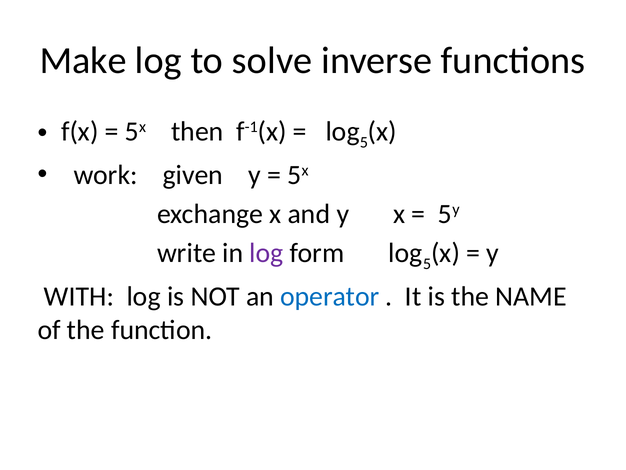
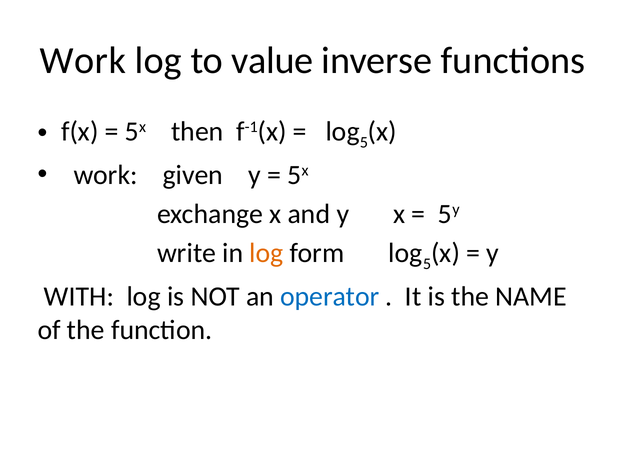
Make: Make -> Work (83, 61)
solve: solve -> value (272, 61)
log colour: purple -> orange (266, 253)
